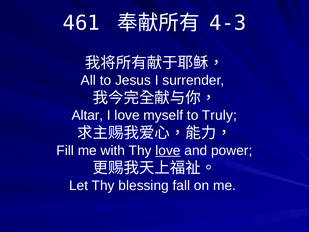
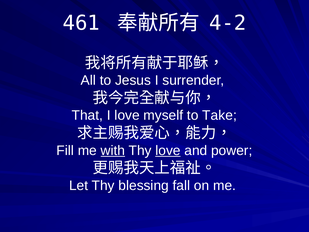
4-3: 4-3 -> 4-2 (228, 23)
Altar: Altar -> That (87, 115)
Truly: Truly -> Take (219, 115)
with underline: none -> present (113, 150)
